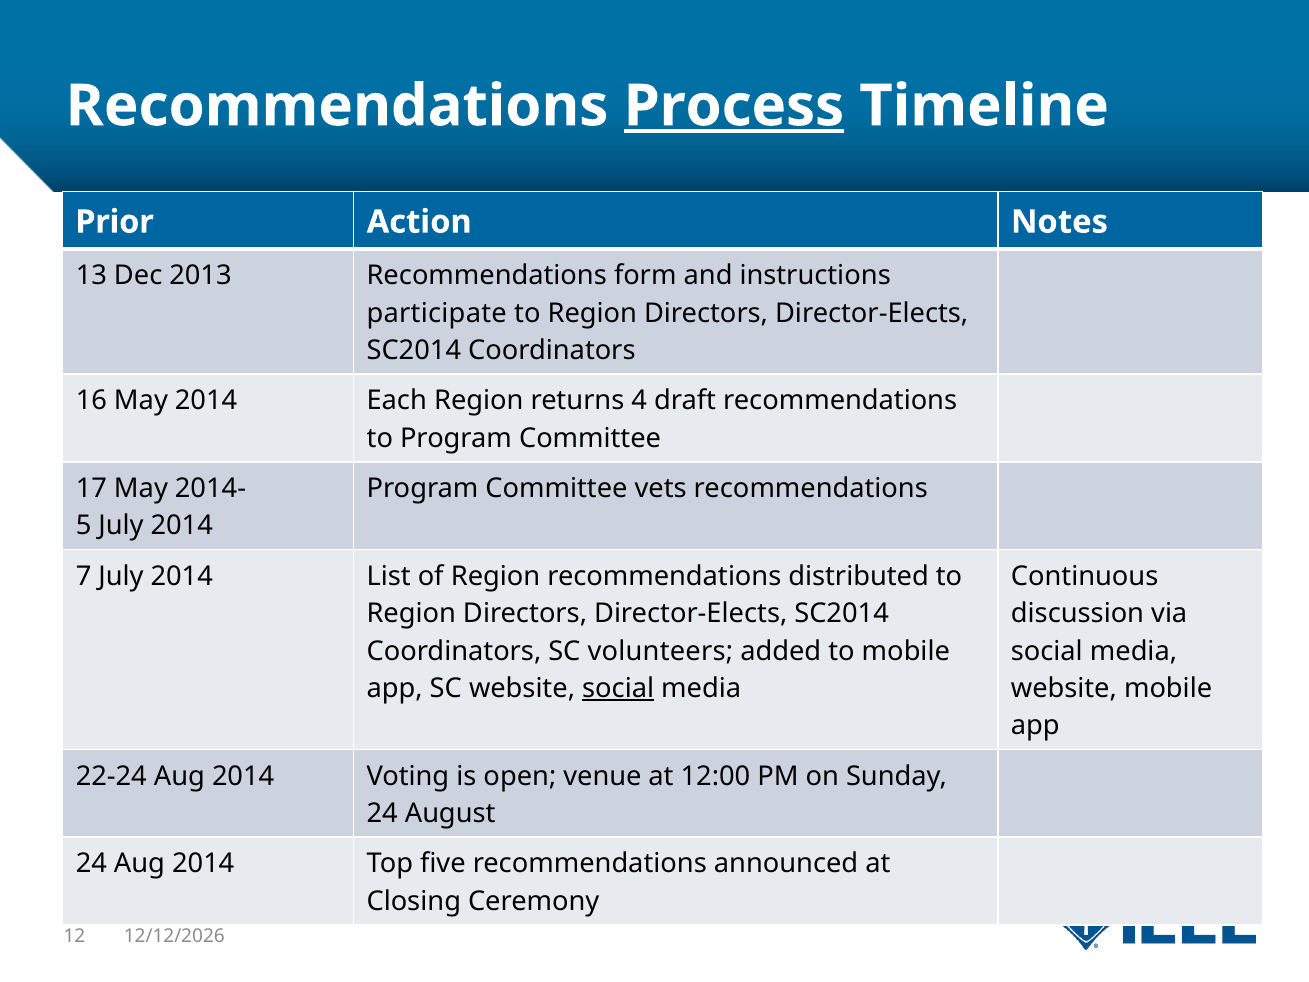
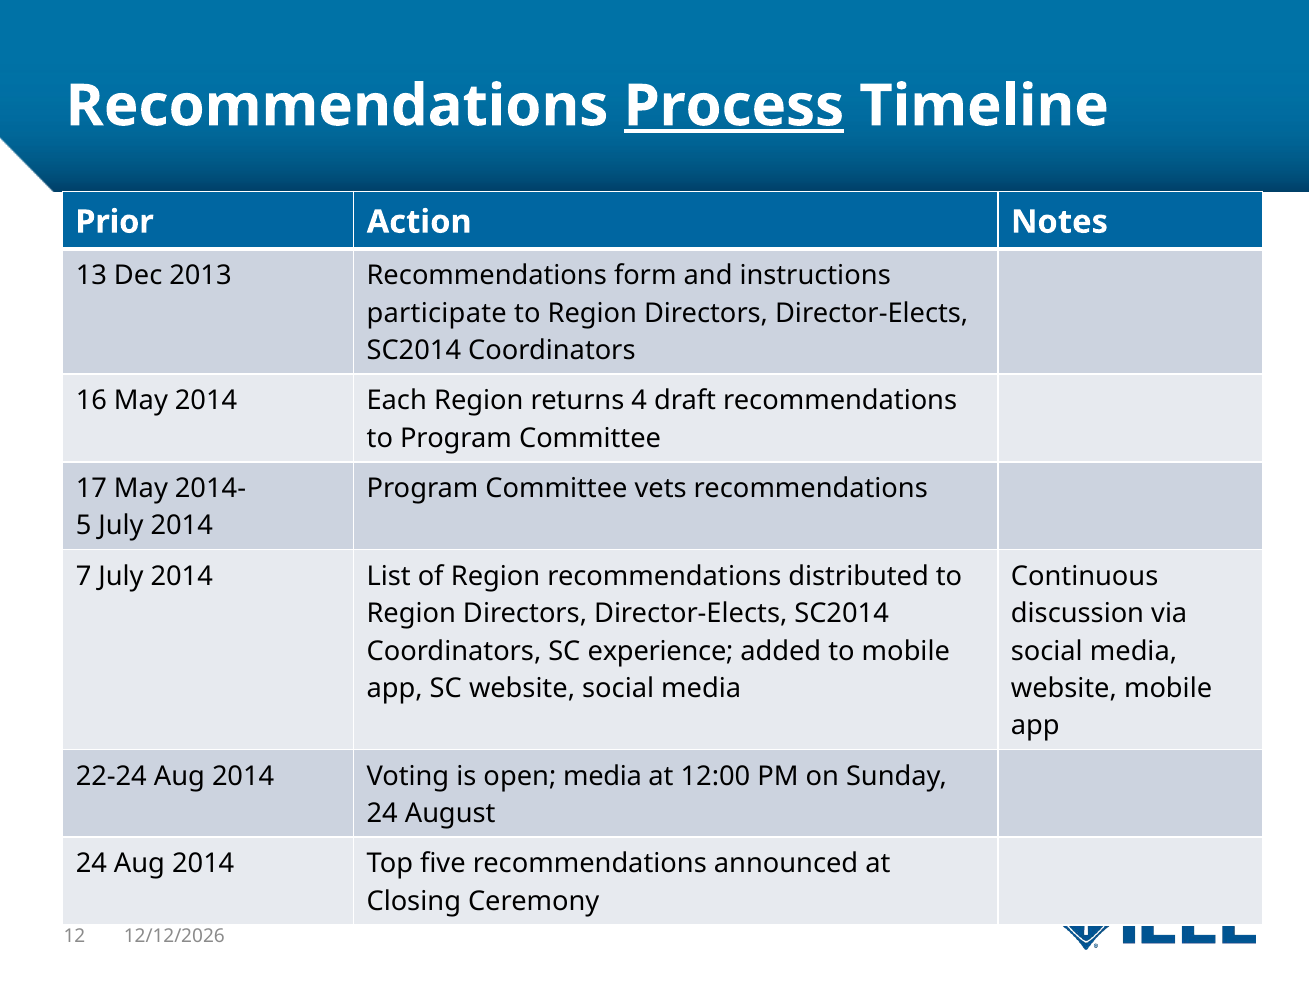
volunteers: volunteers -> experience (661, 651)
social underline: present -> none (618, 688)
open venue: venue -> media (603, 776)
